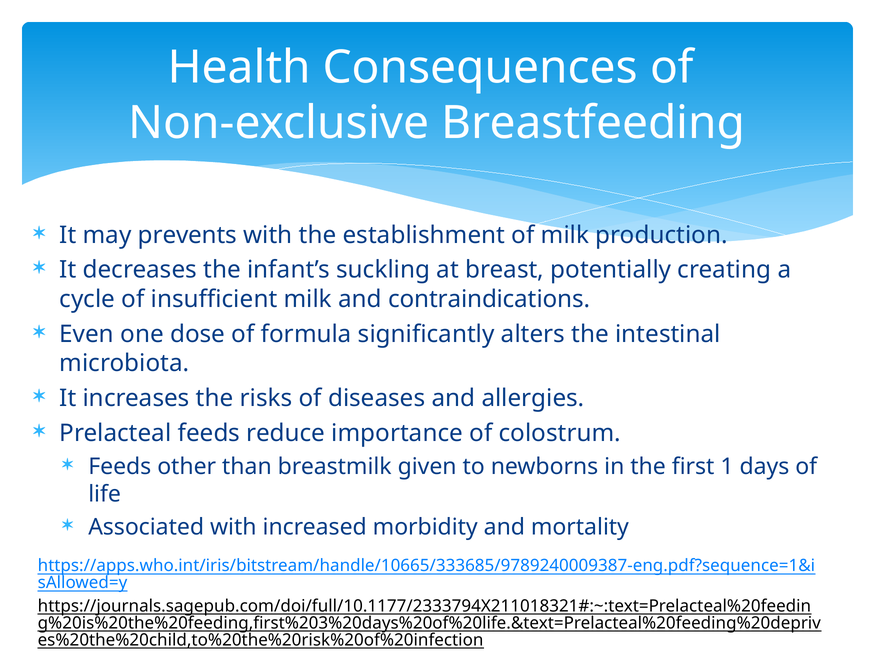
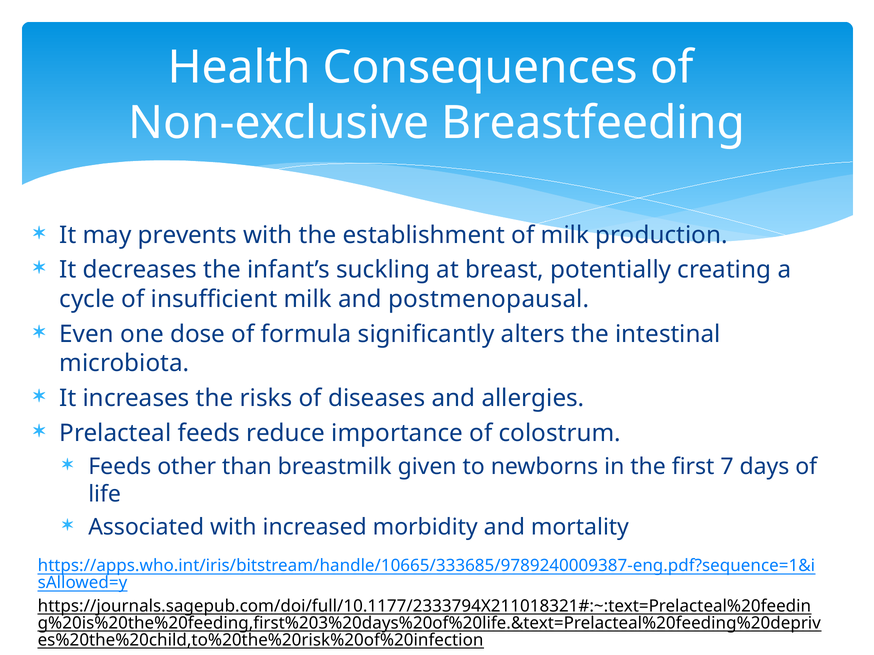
contraindications: contraindications -> postmenopausal (489, 299)
1: 1 -> 7 (727, 467)
